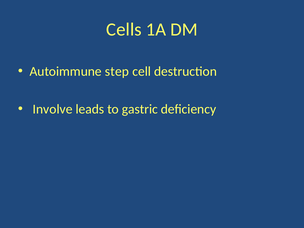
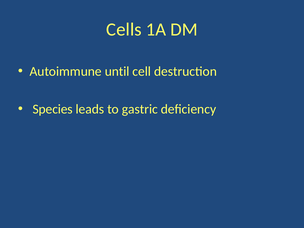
step: step -> until (117, 71)
Involve: Involve -> Species (53, 109)
